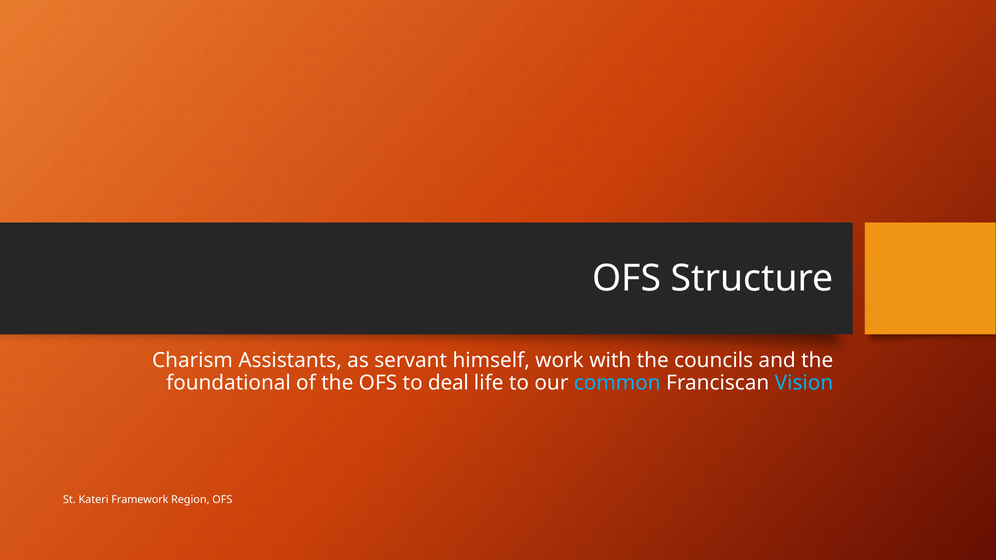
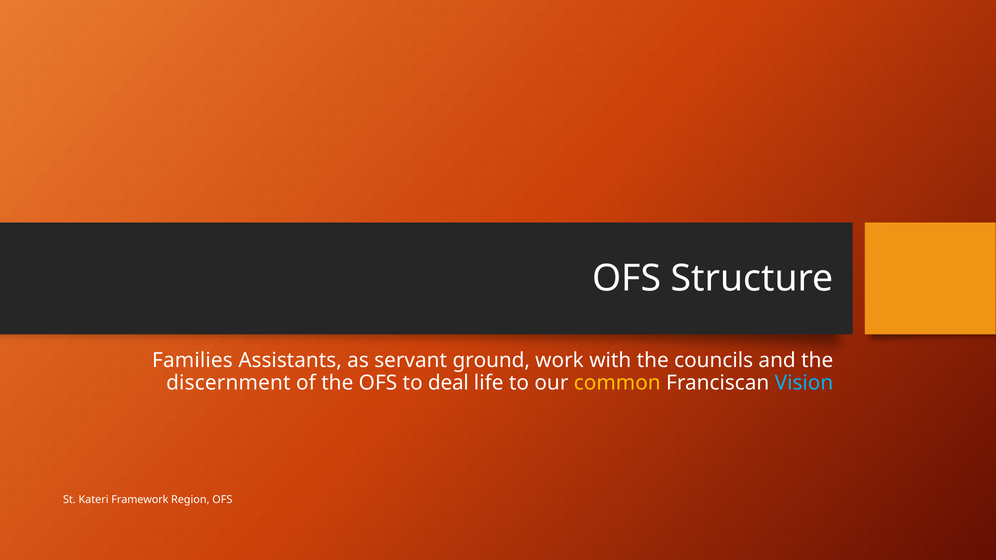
Charism: Charism -> Families (192, 361)
himself: himself -> ground (491, 361)
foundational: foundational -> discernment (228, 383)
common colour: light blue -> yellow (617, 383)
